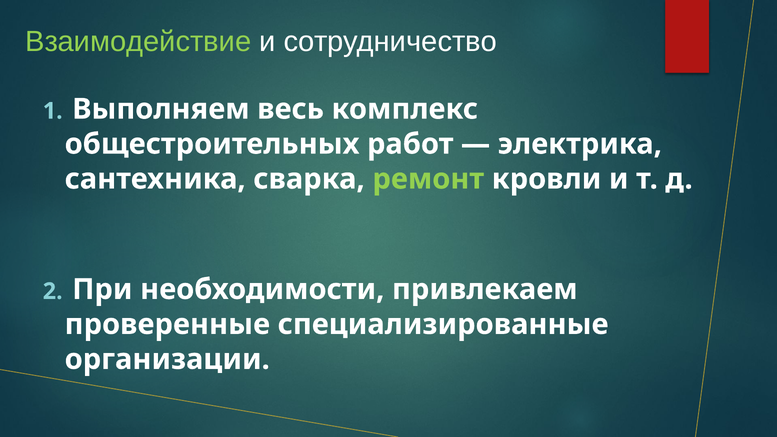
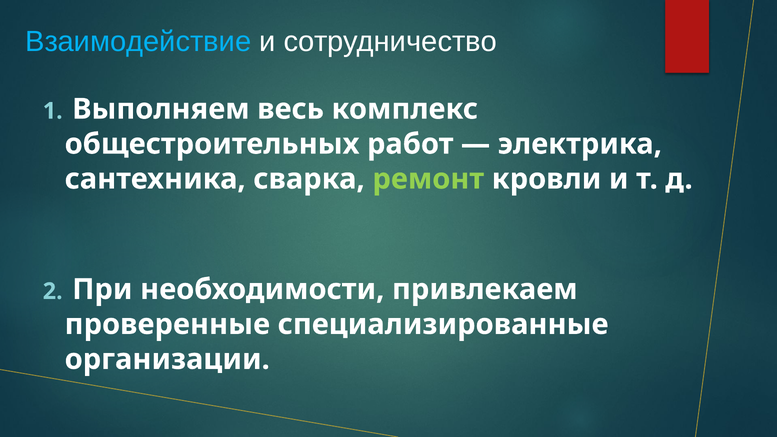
Взаимодействие colour: light green -> light blue (138, 42)
